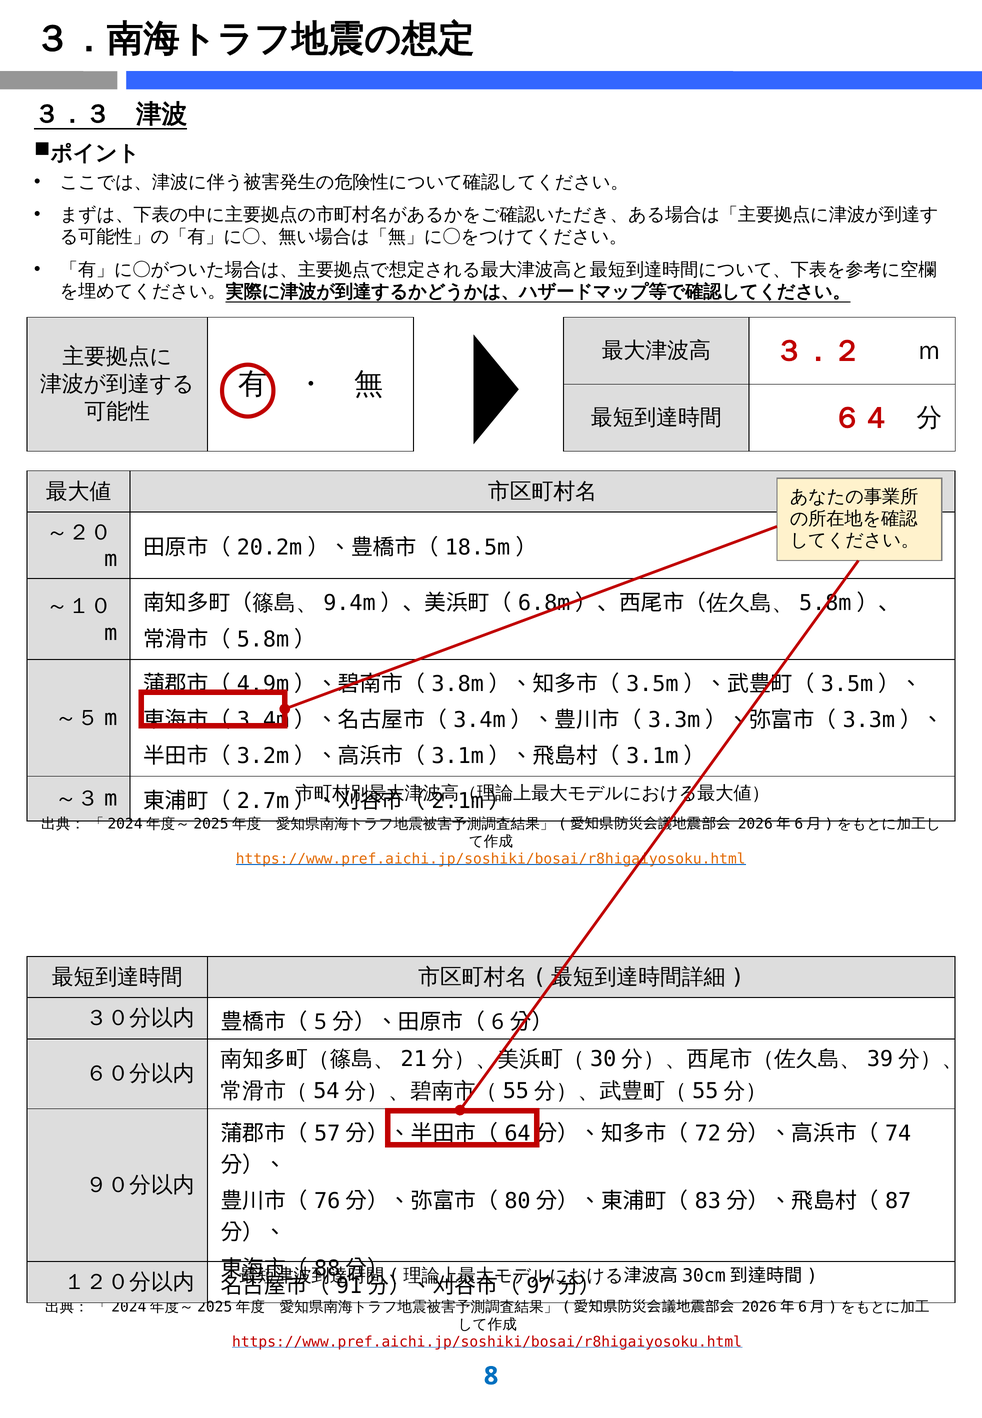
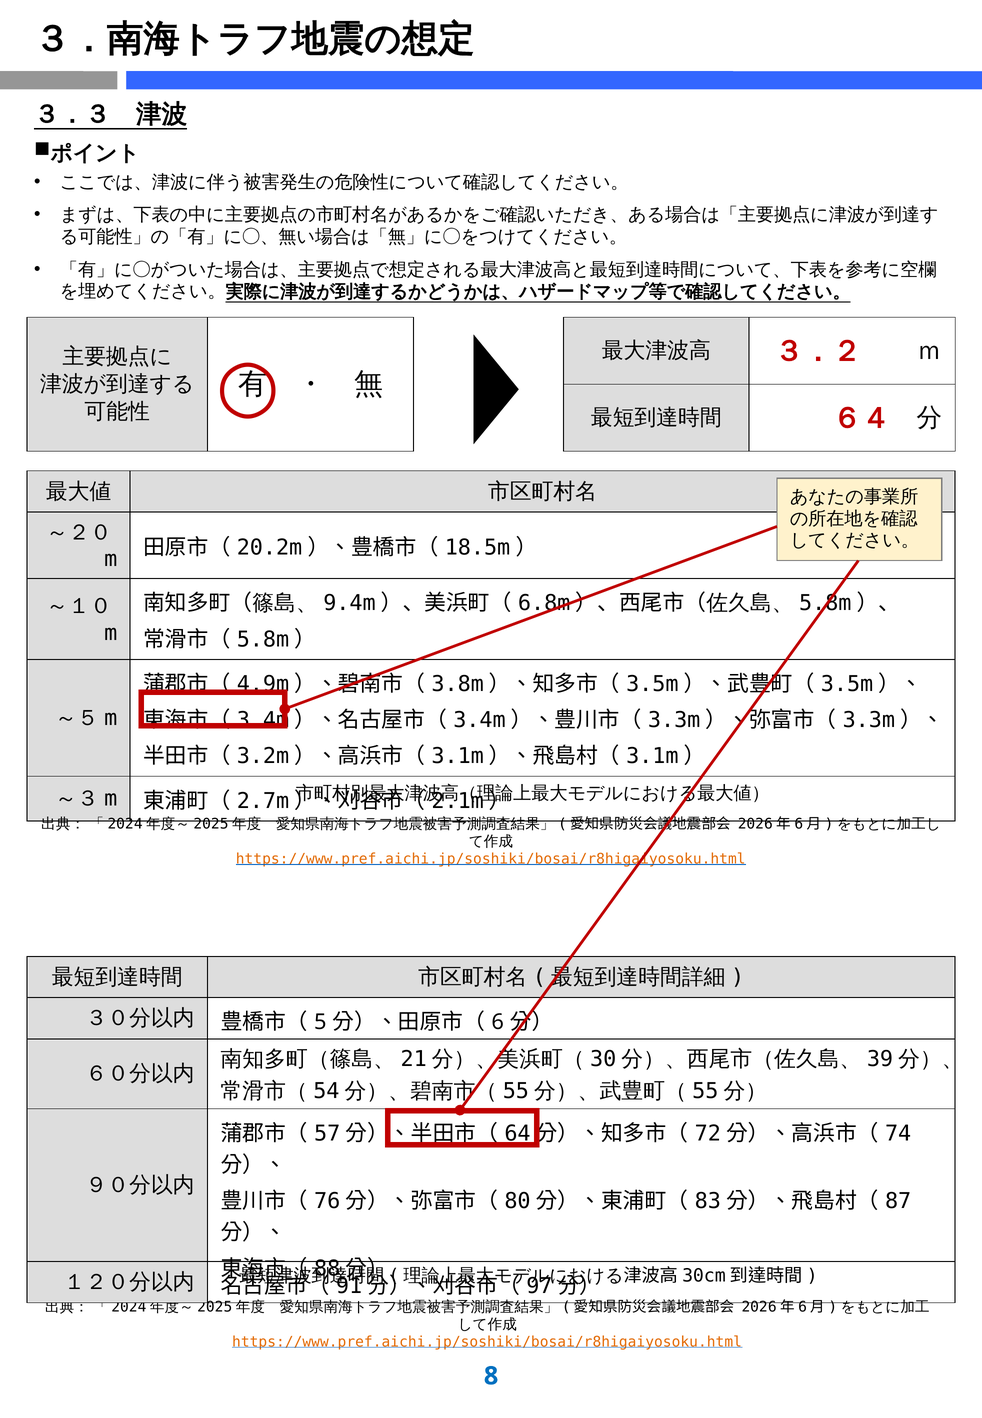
https://www.pref.aichi.jp/soshiki/bosai/r8higaiyosoku.html colour: red -> orange (487, 1342)
